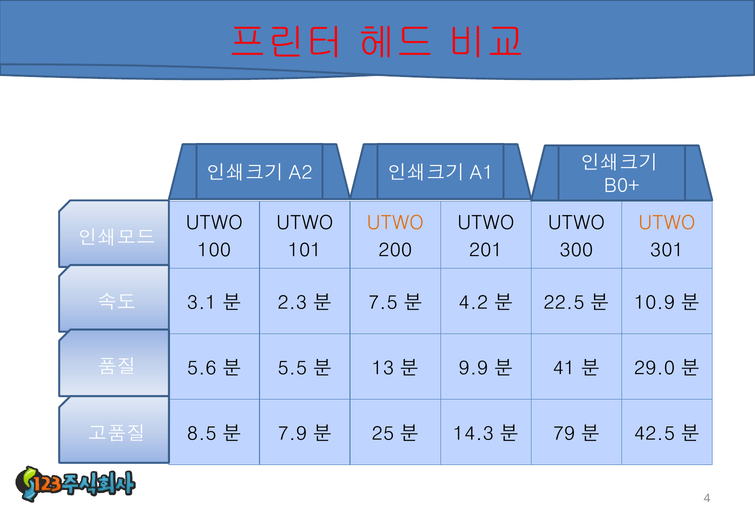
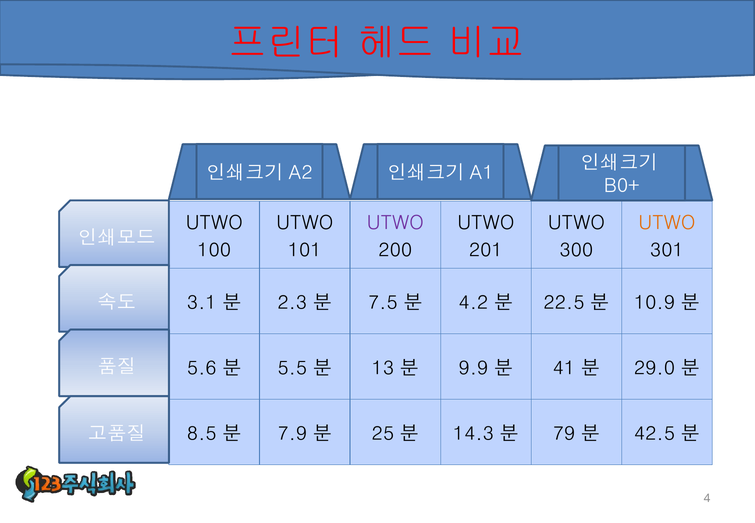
UTWO colour: orange -> purple (395, 223)
